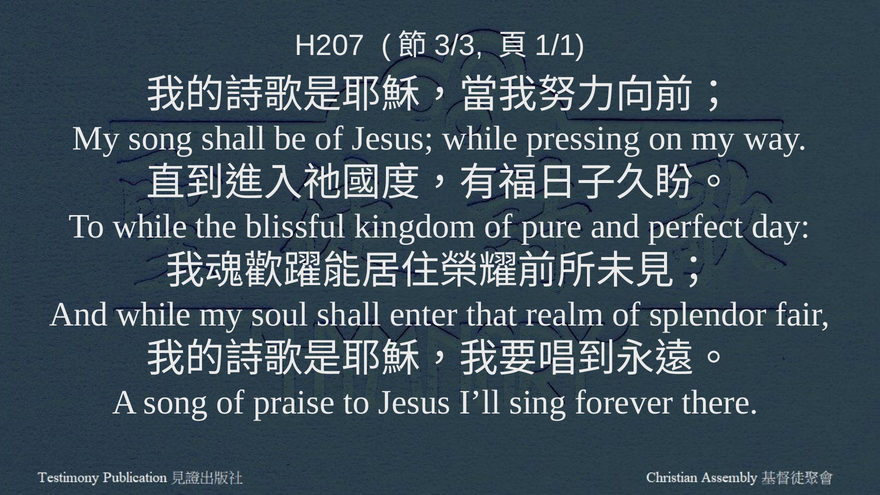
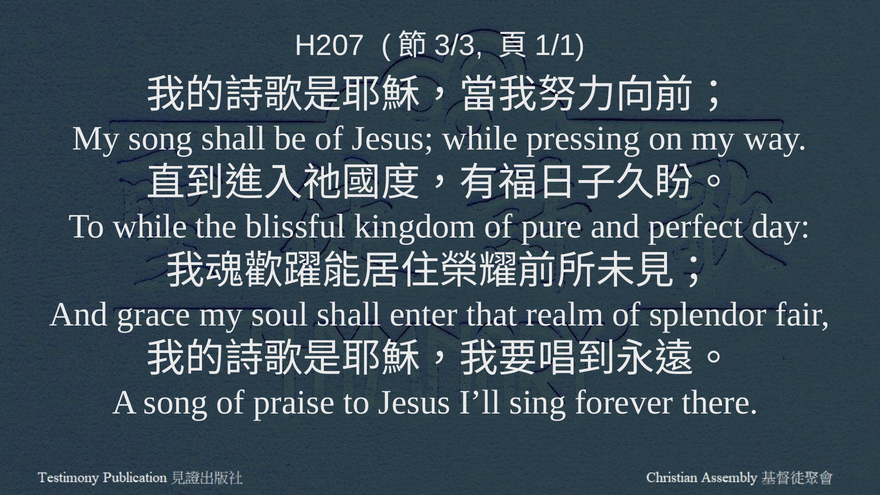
And while: while -> grace (154, 315)
